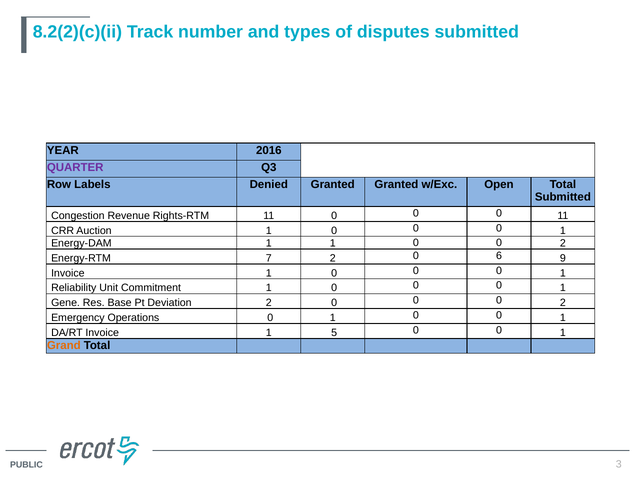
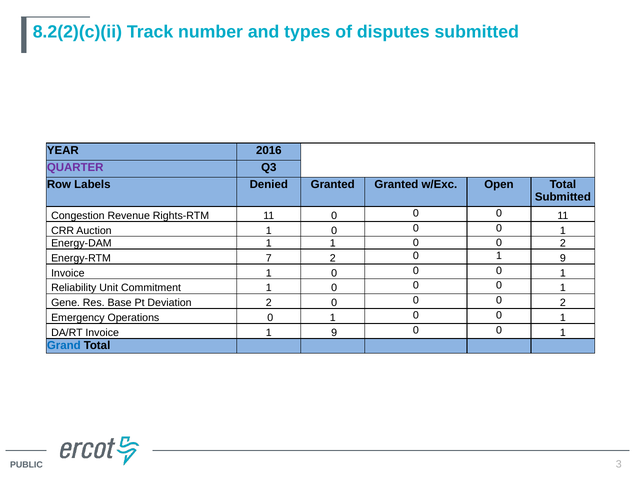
2 0 6: 6 -> 1 (499, 256)
Invoice 1 5: 5 -> 9 (334, 333)
Grand colour: orange -> blue (64, 346)
